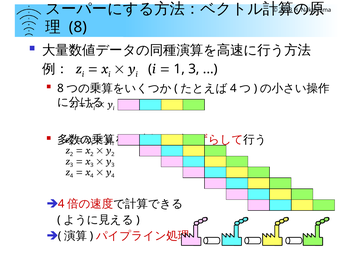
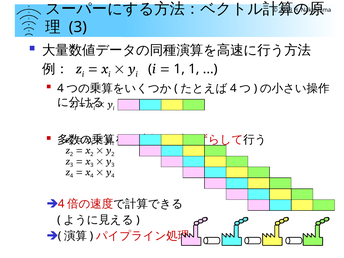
8: 8 -> 3 (78, 27)
1 3: 3 -> 1 (194, 69)
8: 8 -> 4 (60, 88)
